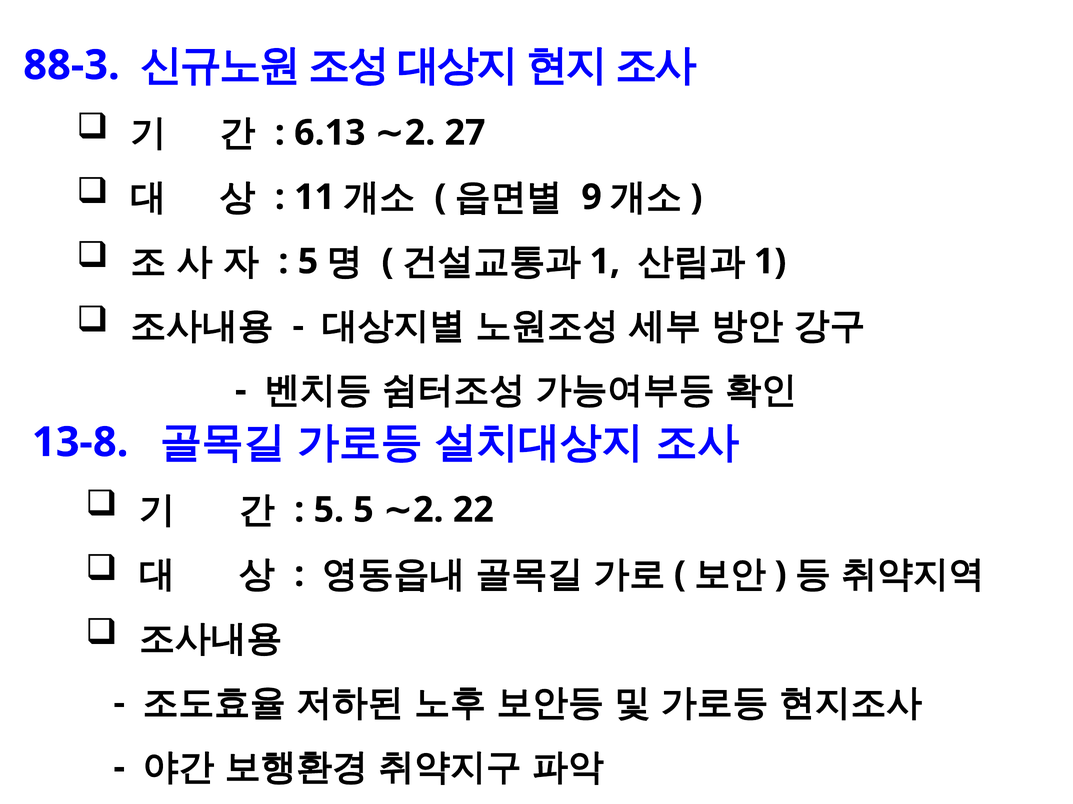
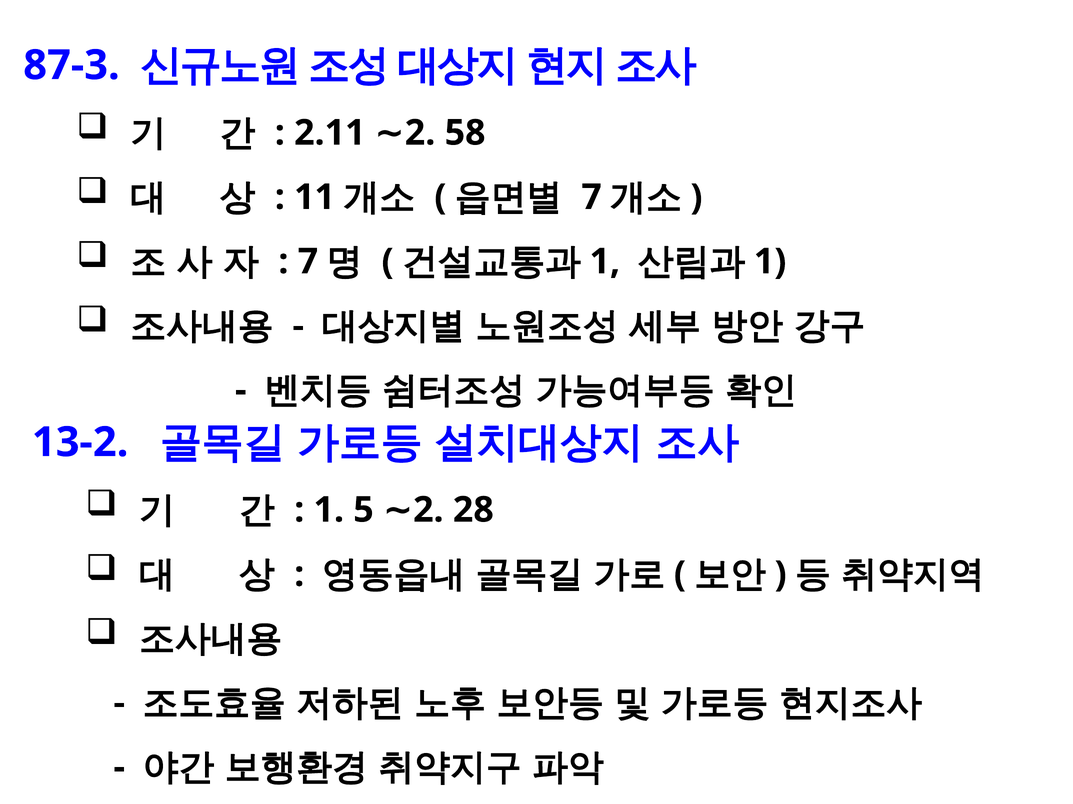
88-3: 88-3 -> 87-3 (71, 65)
6.13: 6.13 -> 2.11 (330, 133)
27: 27 -> 58 (465, 133)
9: 9 -> 7 (592, 197)
5: 5 -> 7 (308, 262)
13-8: 13-8 -> 13-2 (80, 443)
5: 5 -> 1 (329, 510)
22: 22 -> 28 (473, 510)
